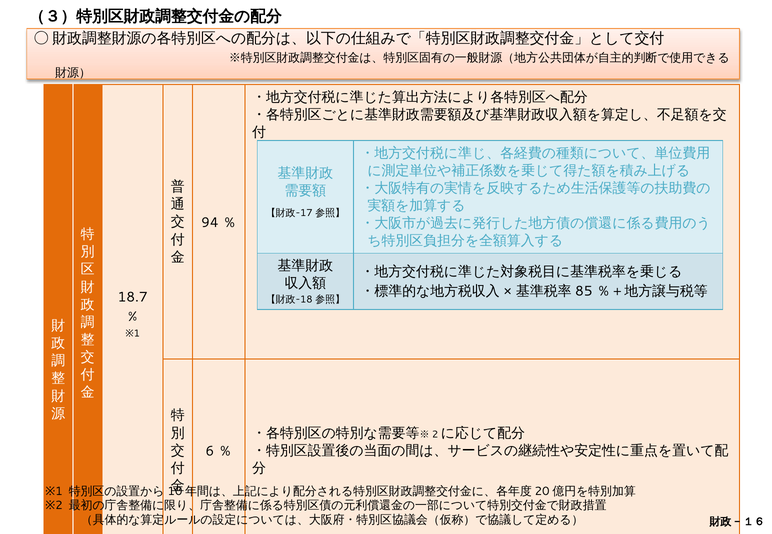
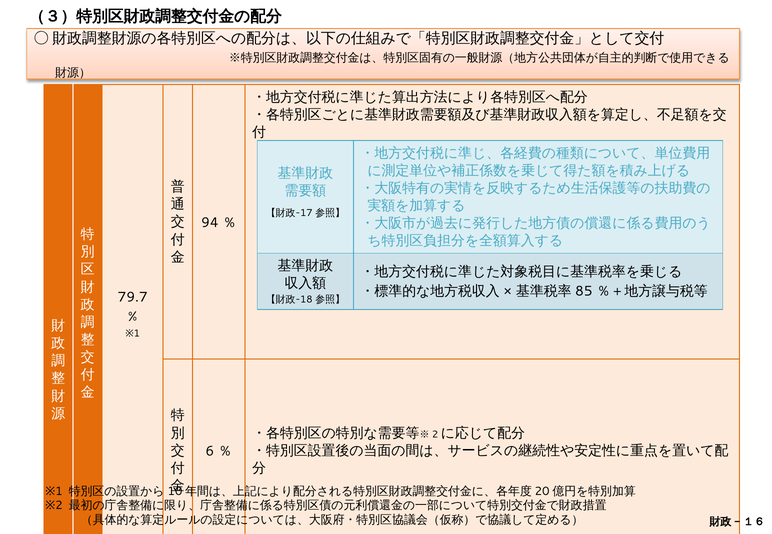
18.7: 18.7 -> 79.7 (133, 297)
